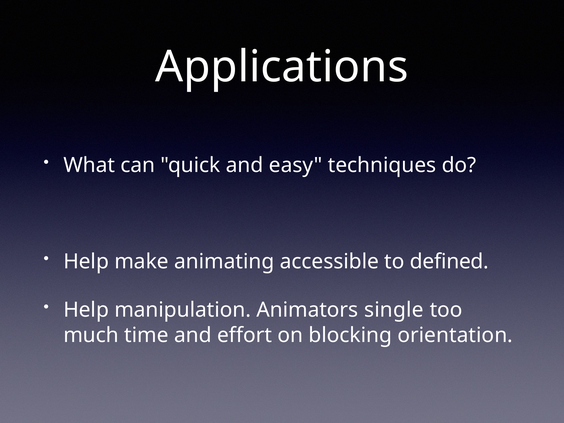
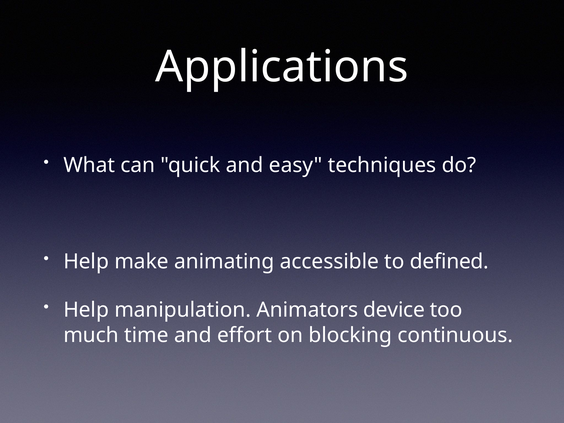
single: single -> device (394, 310)
orientation: orientation -> continuous (455, 335)
